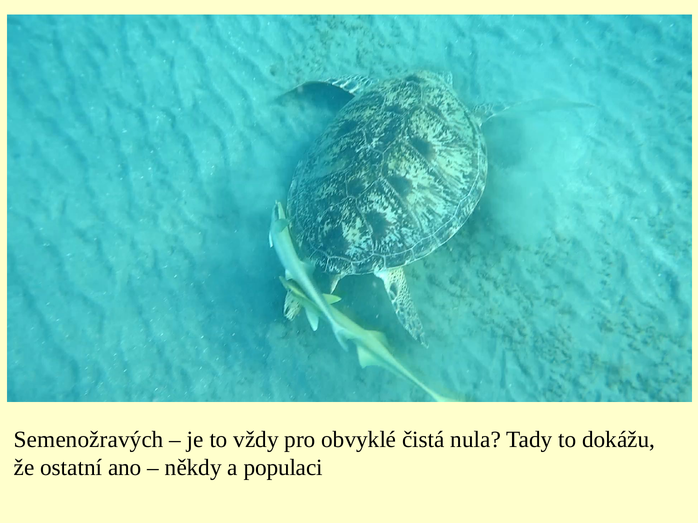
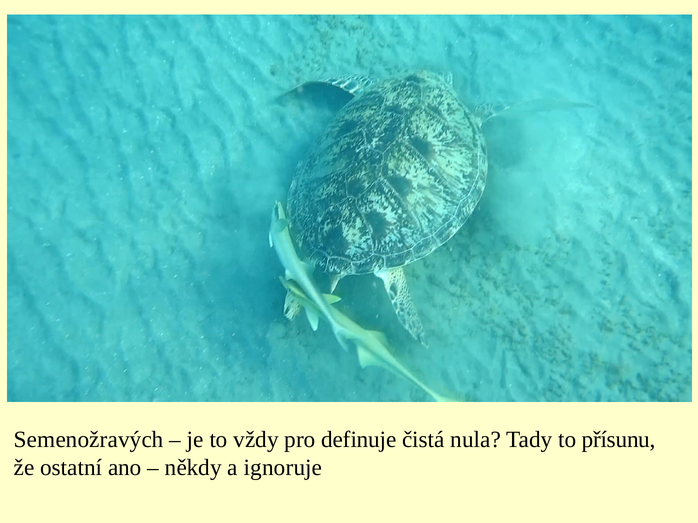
obvyklé: obvyklé -> definuje (359, 440)
dokážu: dokážu -> přísunu (619, 440)
populaci: populaci -> ignoruje (283, 468)
